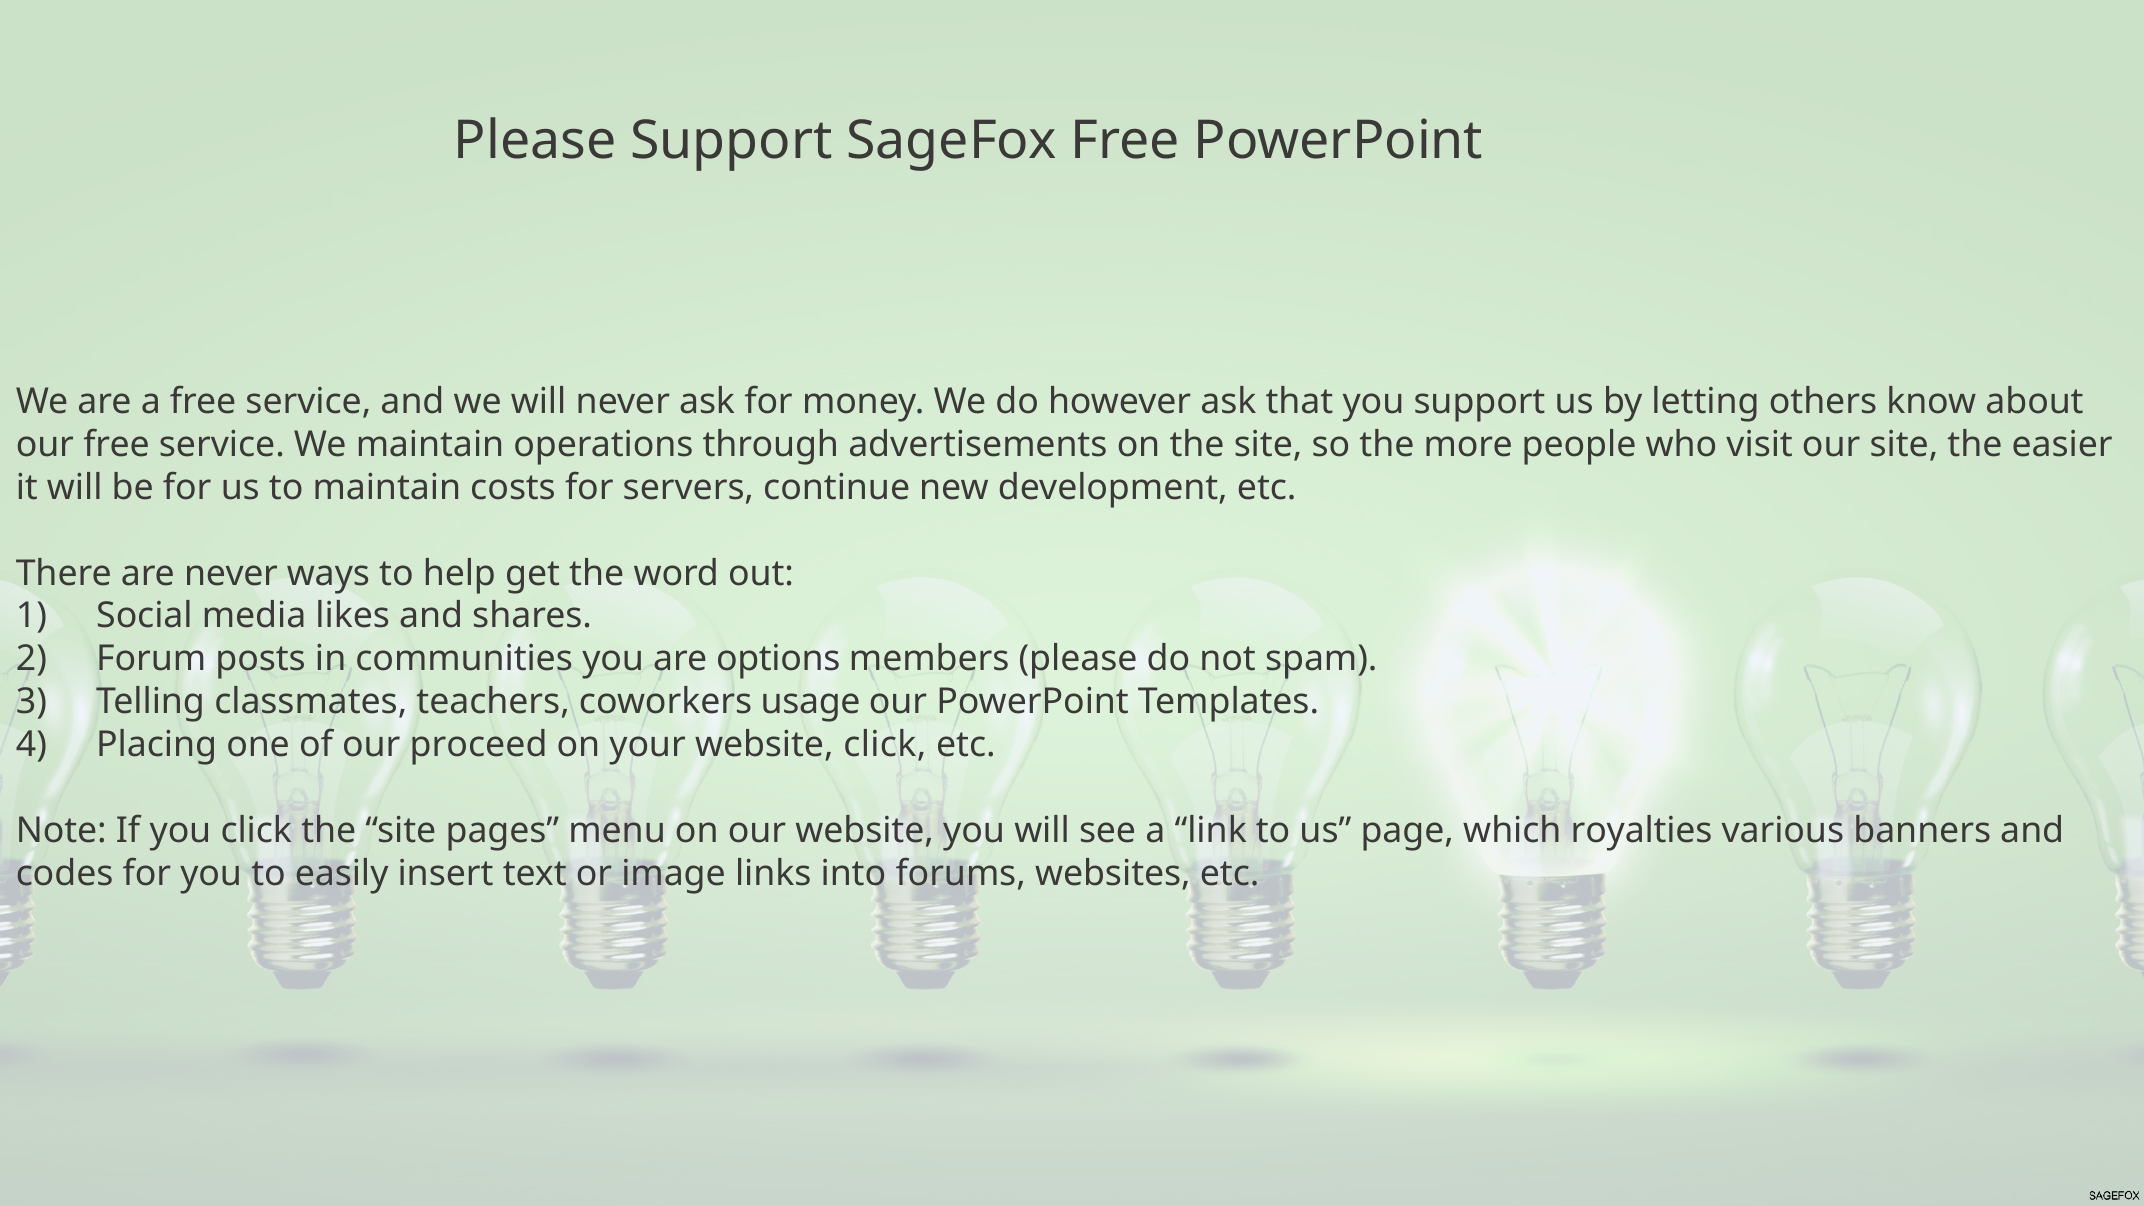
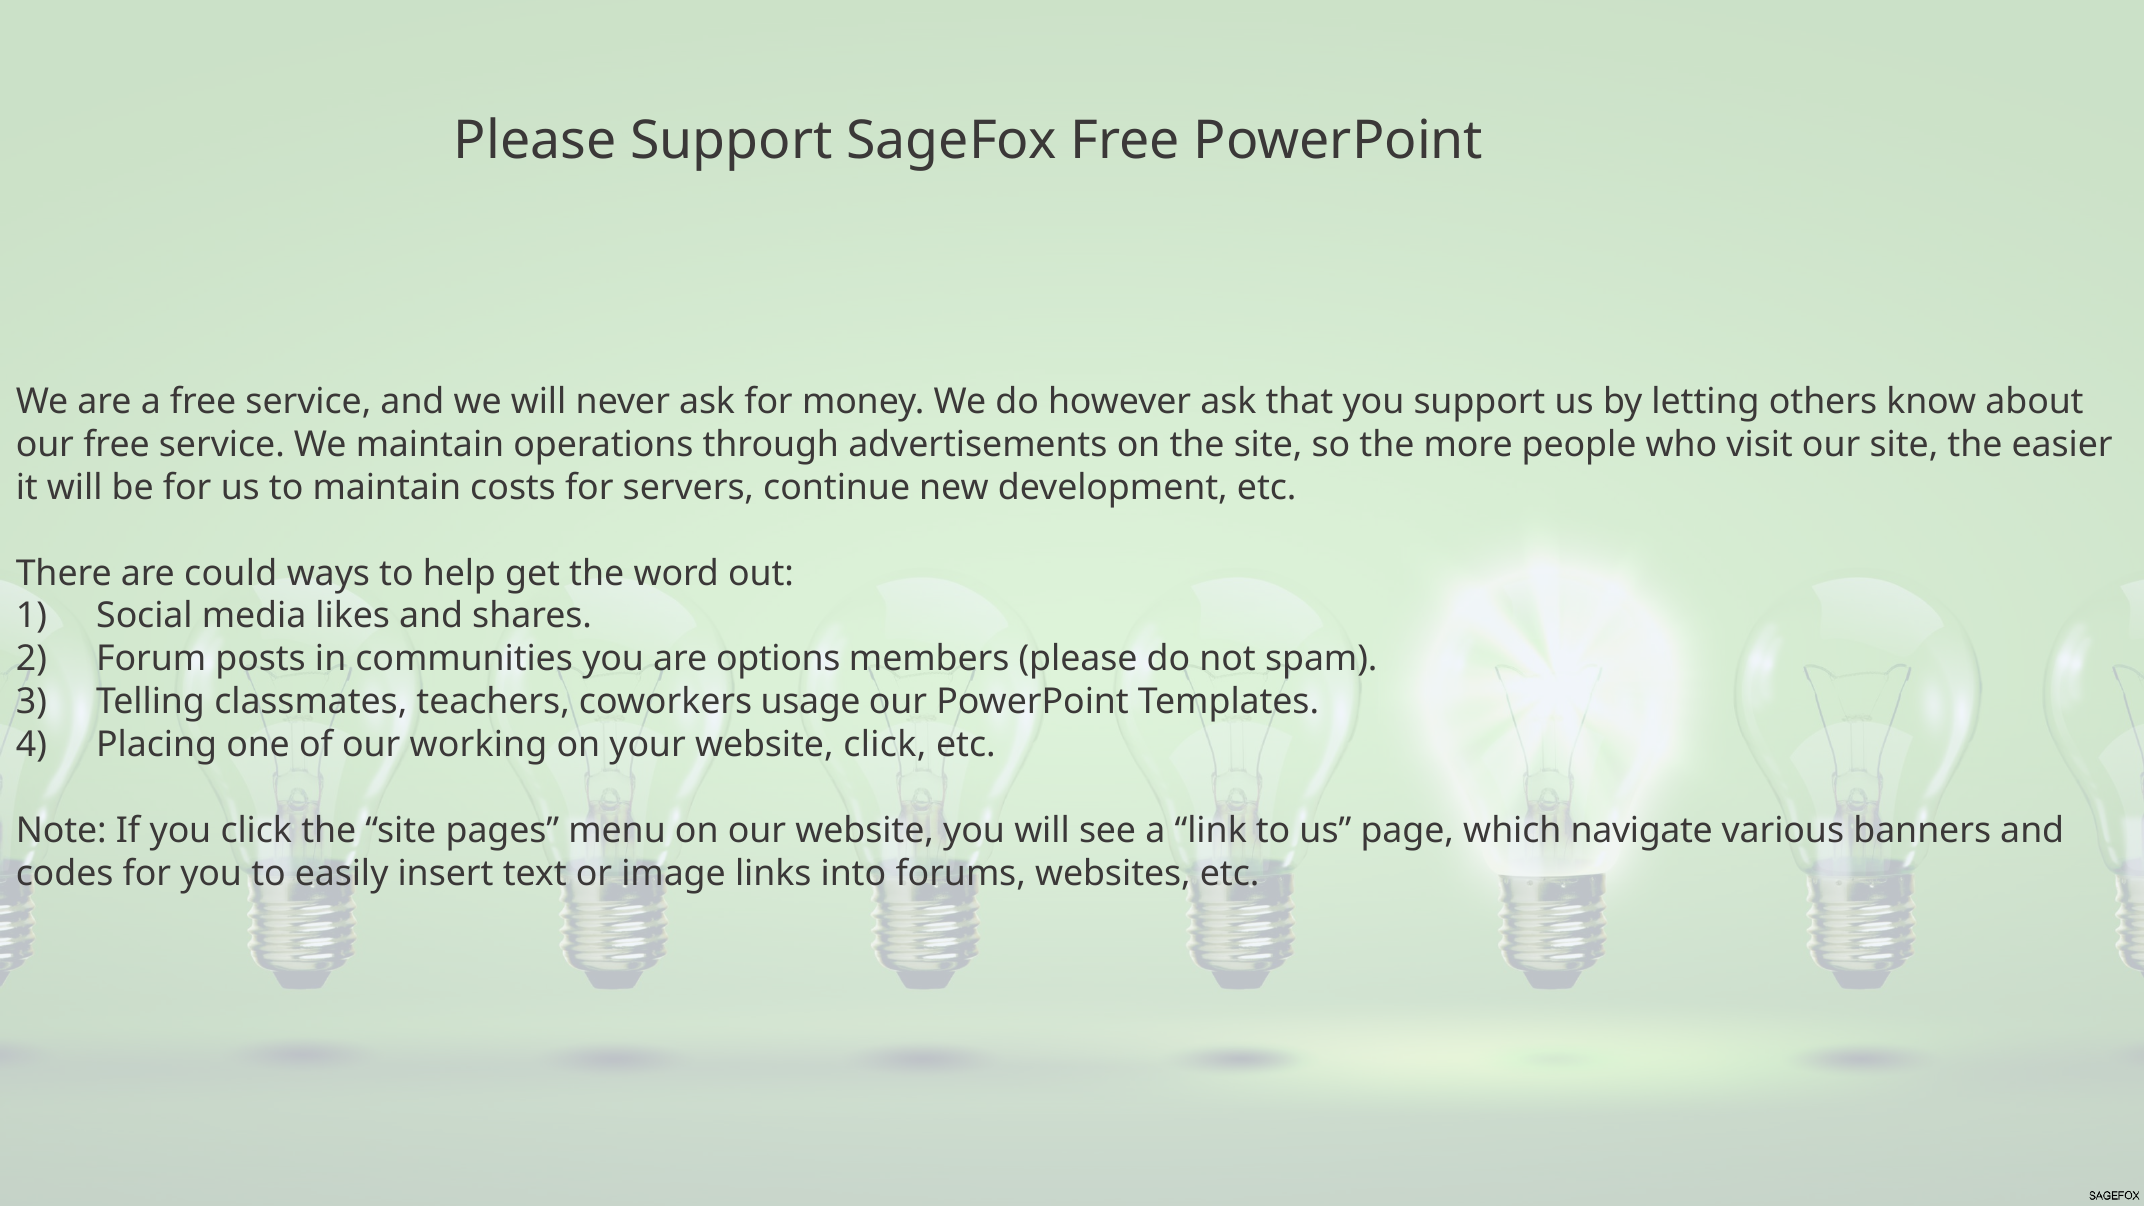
are never: never -> could (231, 573)
proceed: proceed -> working (479, 745)
royalties: royalties -> navigate (1642, 830)
